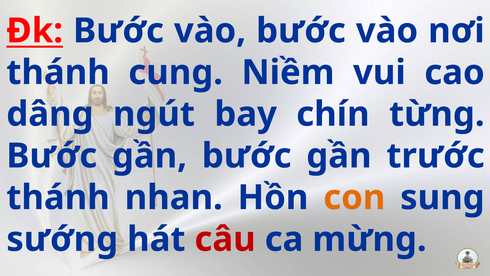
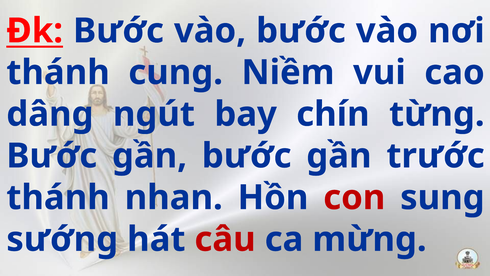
con colour: orange -> red (354, 197)
